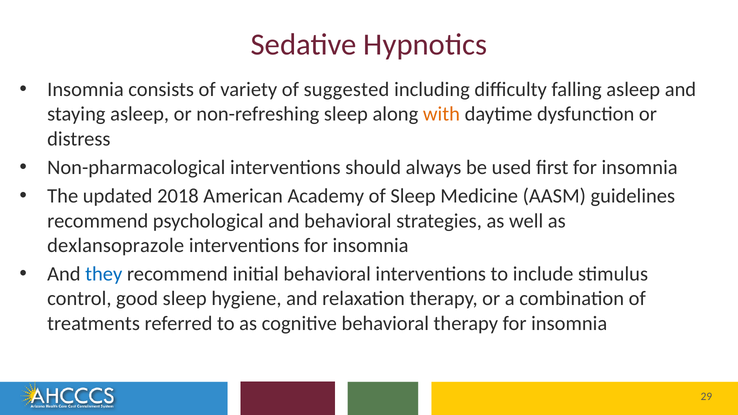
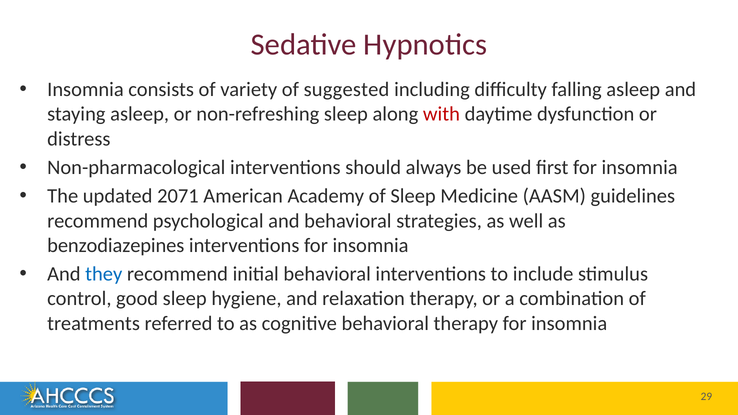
with colour: orange -> red (441, 114)
2018: 2018 -> 2071 (178, 196)
dexlansoprazole: dexlansoprazole -> benzodiazepines (116, 245)
